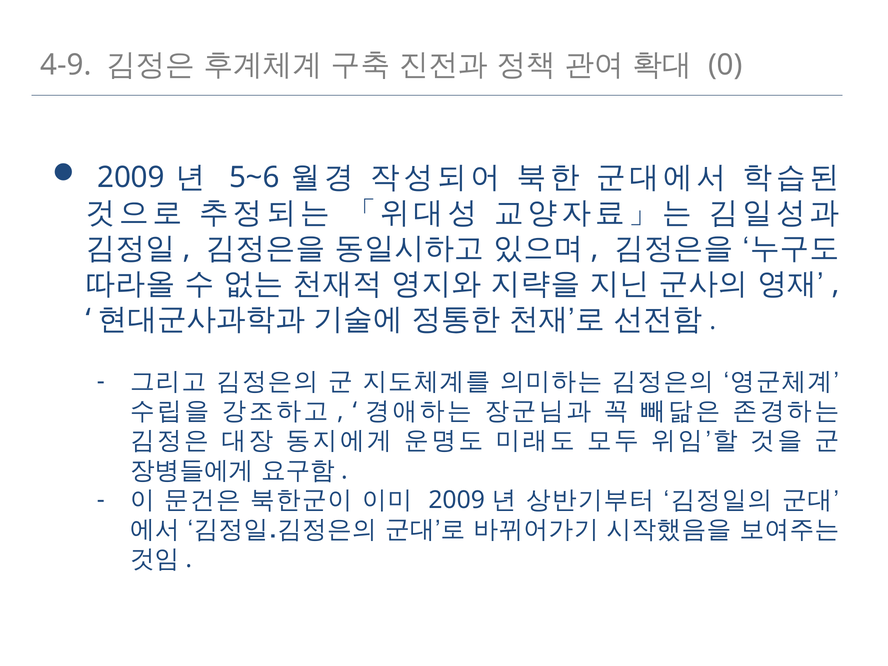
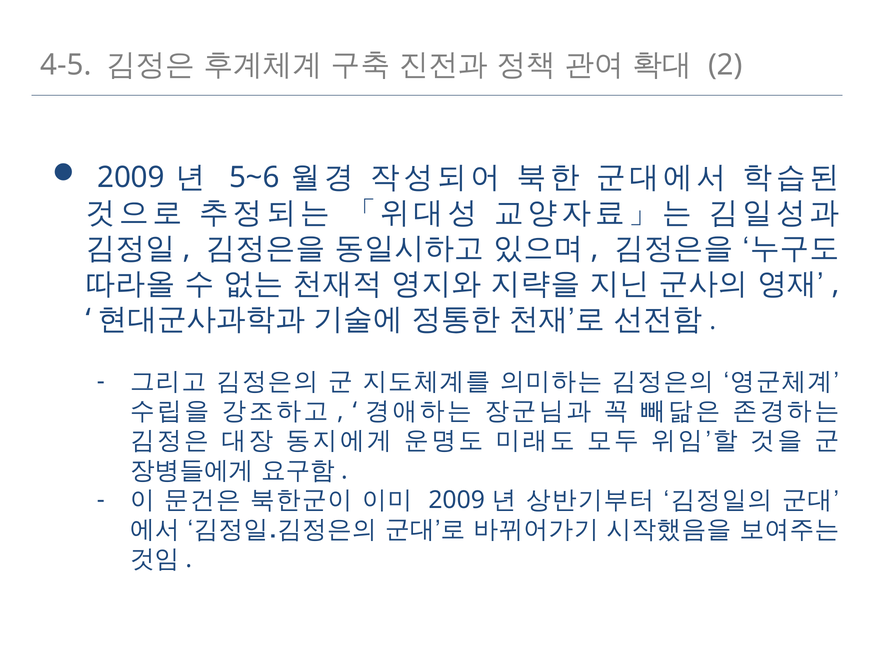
4-9: 4-9 -> 4-5 (66, 65)
0: 0 -> 2 (725, 65)
